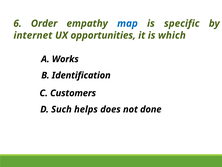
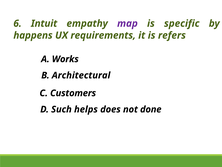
Order: Order -> Intuit (44, 23)
map colour: blue -> purple (127, 23)
internet: internet -> happens (33, 35)
opportunities: opportunities -> requirements (103, 35)
which: which -> refers (172, 35)
Identification: Identification -> Architectural (81, 75)
